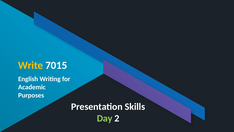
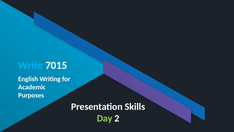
Write colour: yellow -> light blue (31, 65)
